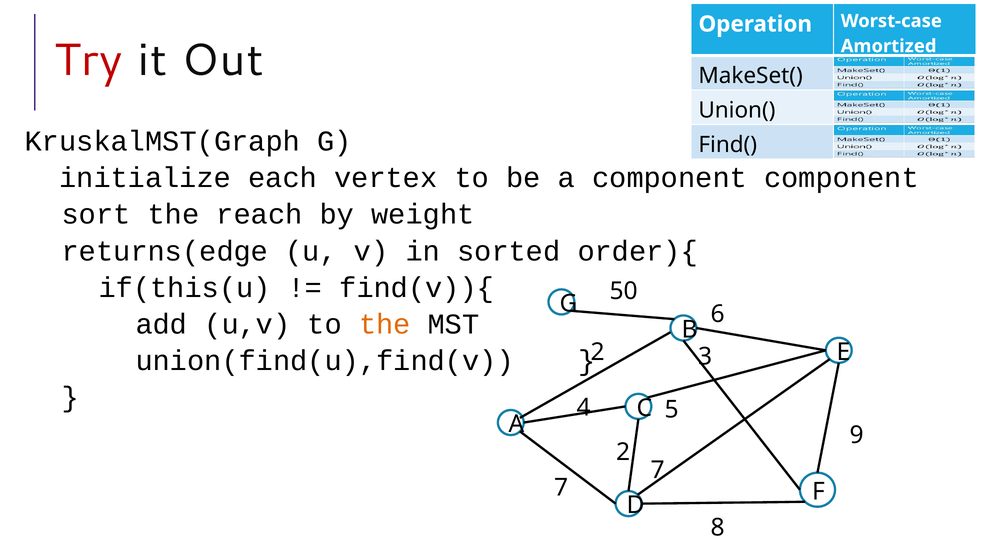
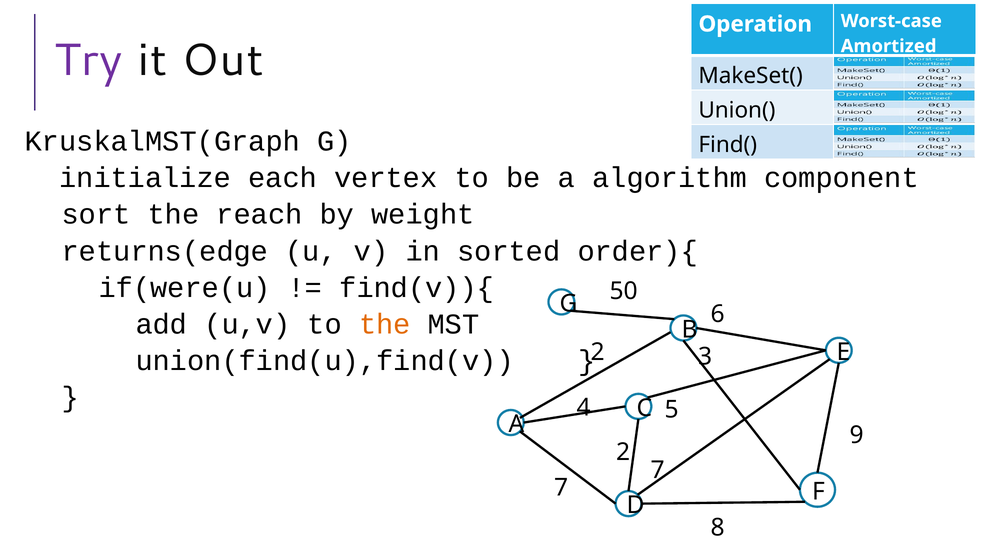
Try colour: red -> purple (88, 60)
a component: component -> algorithm (670, 178)
if(this(u: if(this(u -> if(were(u (185, 287)
